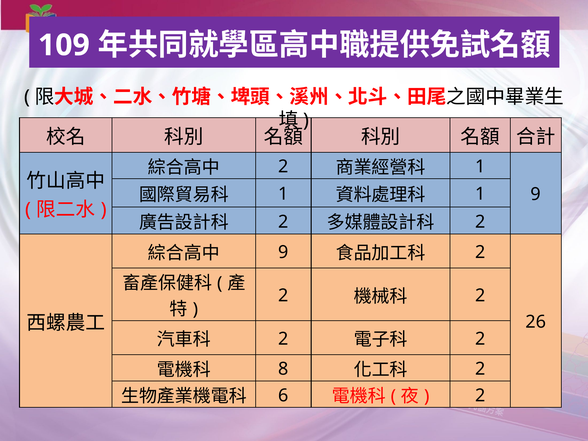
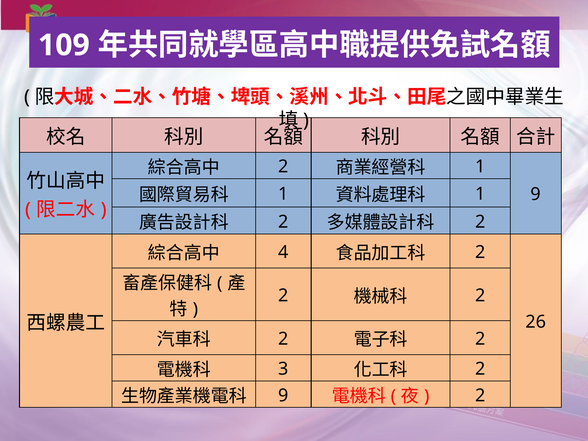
9: 9 -> 4 (283, 252)
8: 8 -> 3 (283, 369)
6: 6 -> 9 (283, 395)
